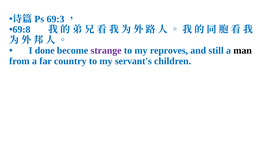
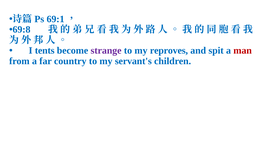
69:3: 69:3 -> 69:1 (56, 19)
done: done -> tents (45, 51)
still: still -> spit (216, 51)
man colour: black -> red (243, 51)
